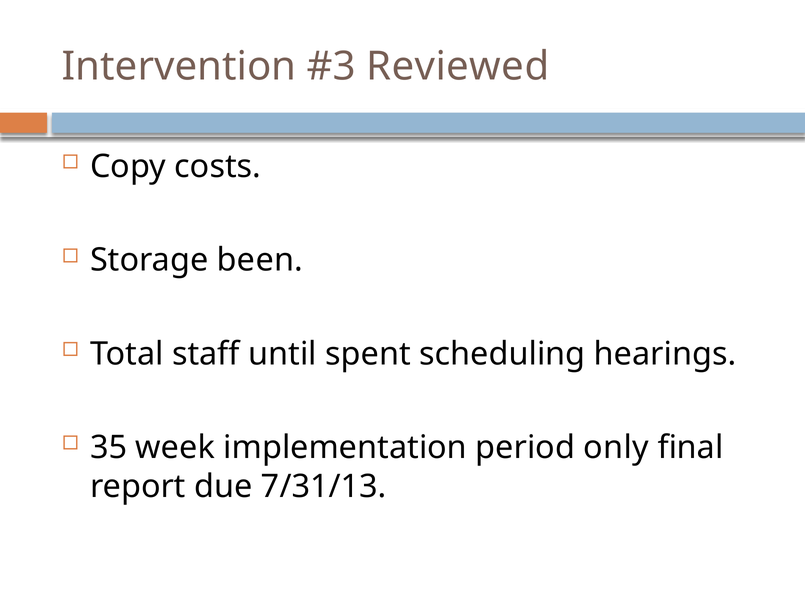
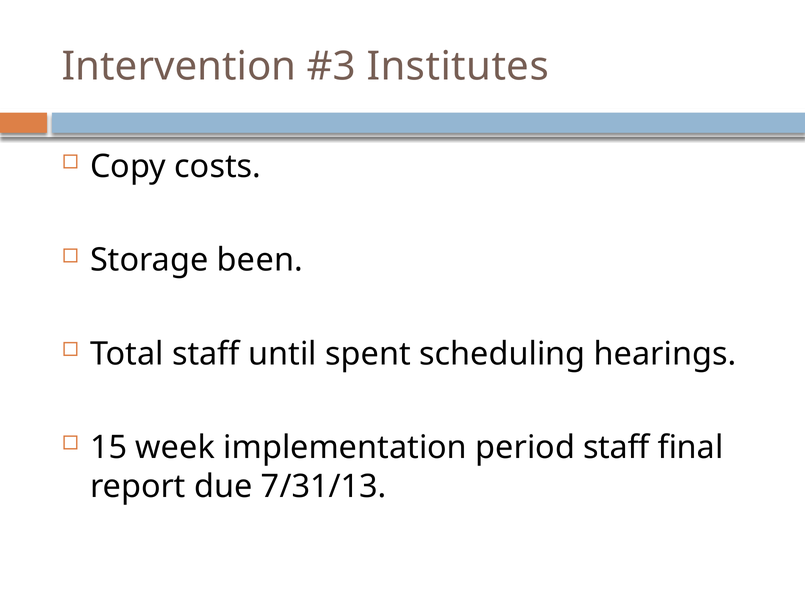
Reviewed: Reviewed -> Institutes (458, 67)
35: 35 -> 15 (109, 447)
period only: only -> staff (616, 447)
